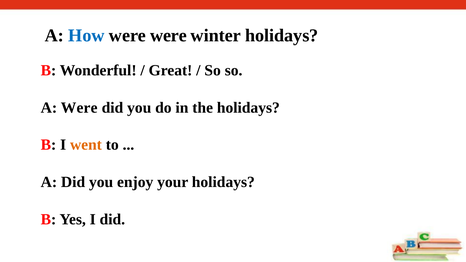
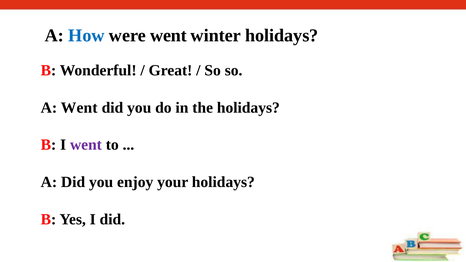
were were: were -> went (168, 35)
A Were: Were -> Went (79, 108)
went colour: orange -> purple (86, 145)
